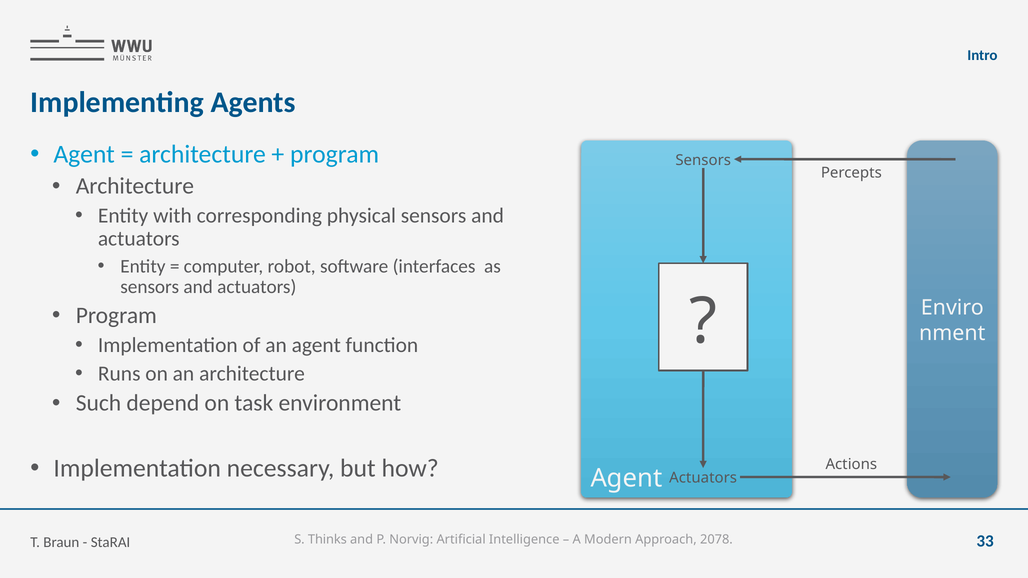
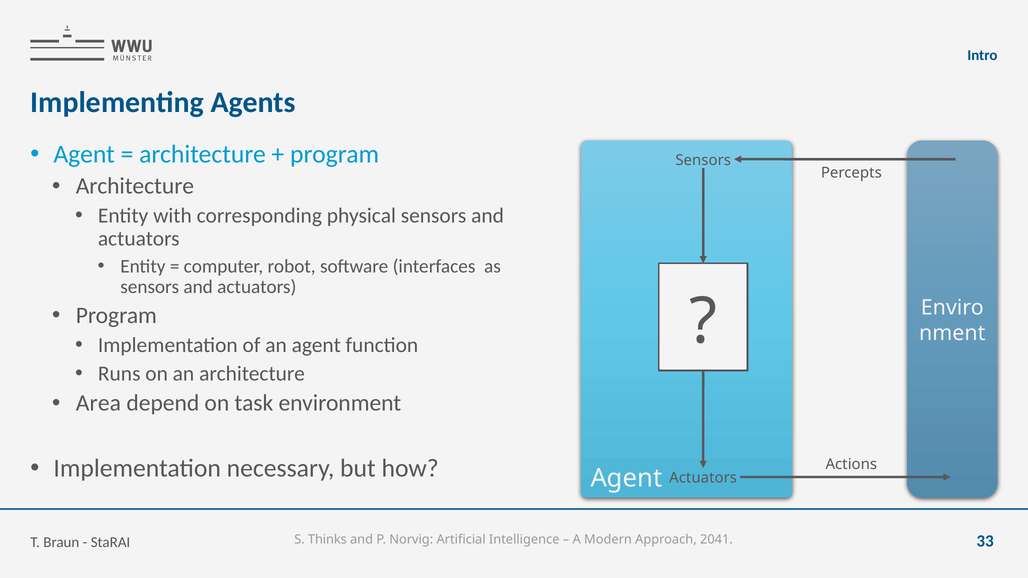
Such: Such -> Area (98, 403)
2078: 2078 -> 2041 (716, 540)
